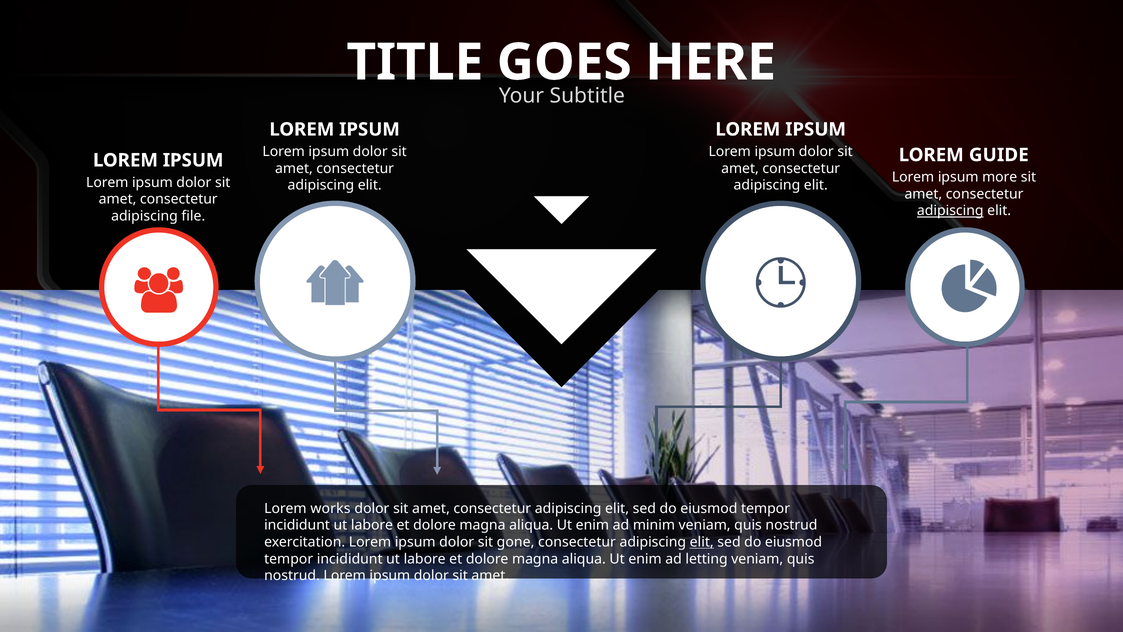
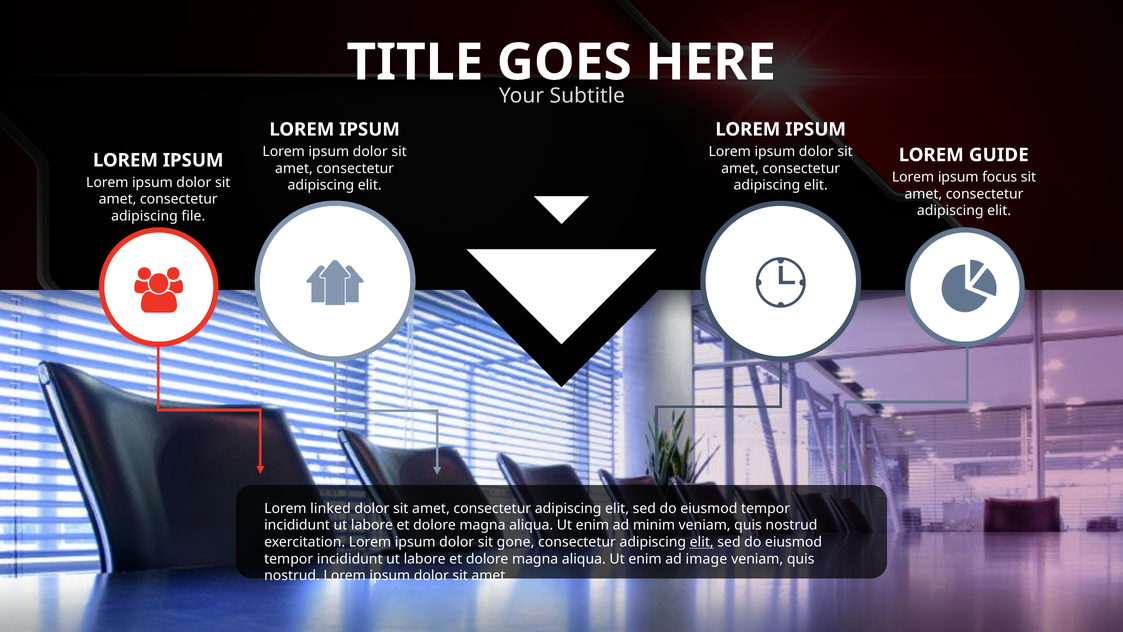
more: more -> focus (1000, 177)
adipiscing underline: present -> none (950, 211)
works: works -> linked (330, 508)
letting: letting -> image (706, 559)
